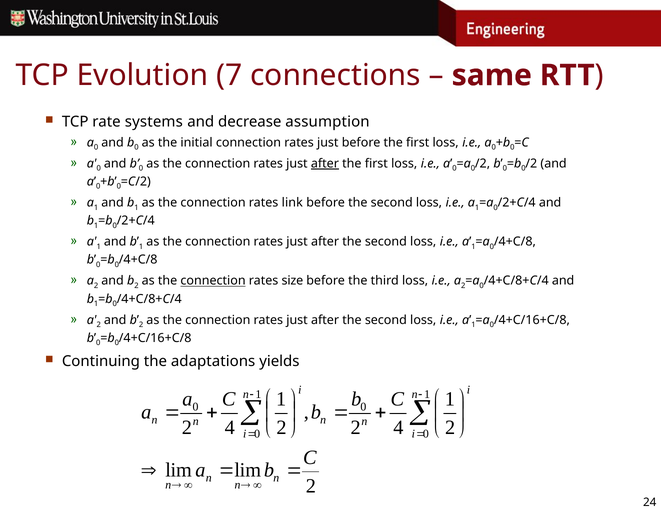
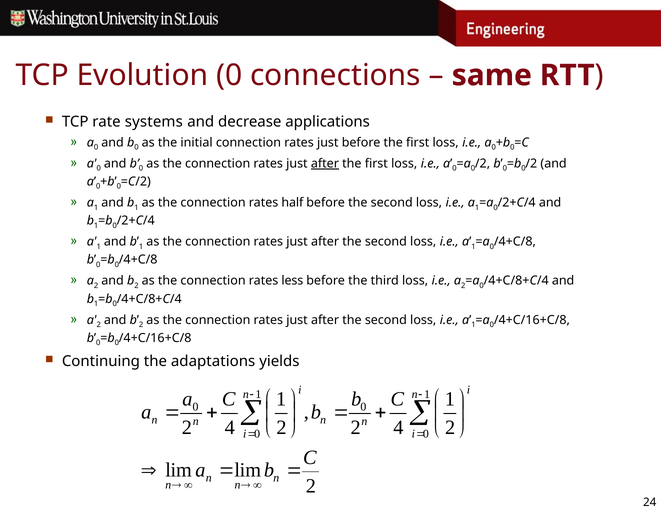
Evolution 7: 7 -> 0 (229, 75)
assumption: assumption -> applications (328, 122)
link: link -> half (292, 203)
connection underline: present -> none (213, 281)
size: size -> less (292, 281)
